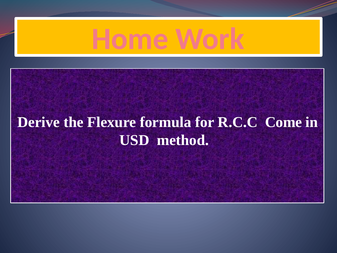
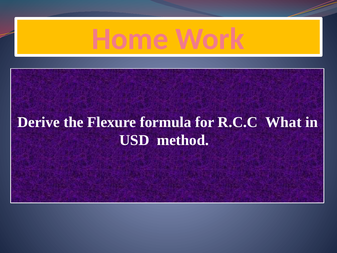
Come: Come -> What (283, 122)
